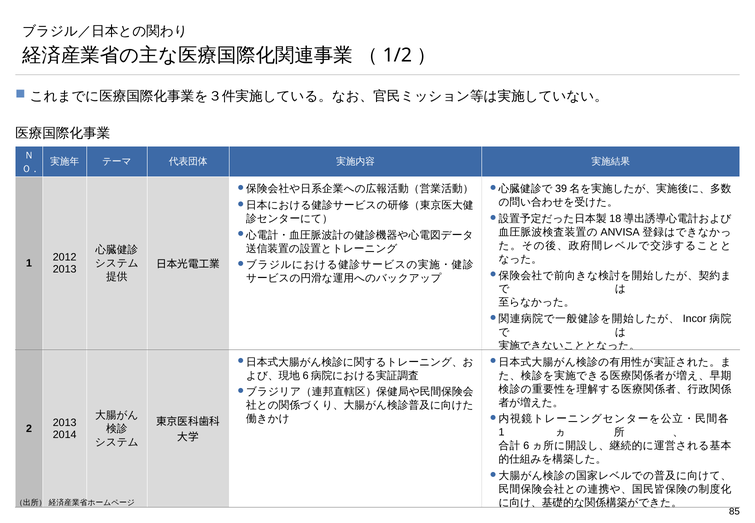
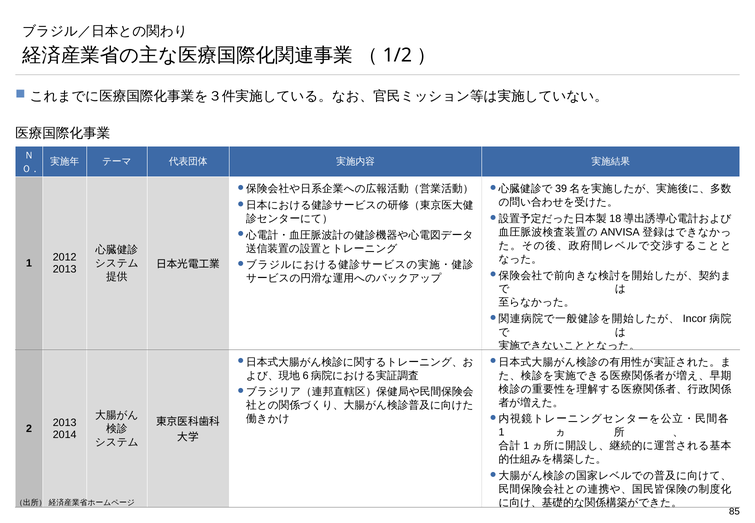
6: 6 -> 1 (526, 446)
